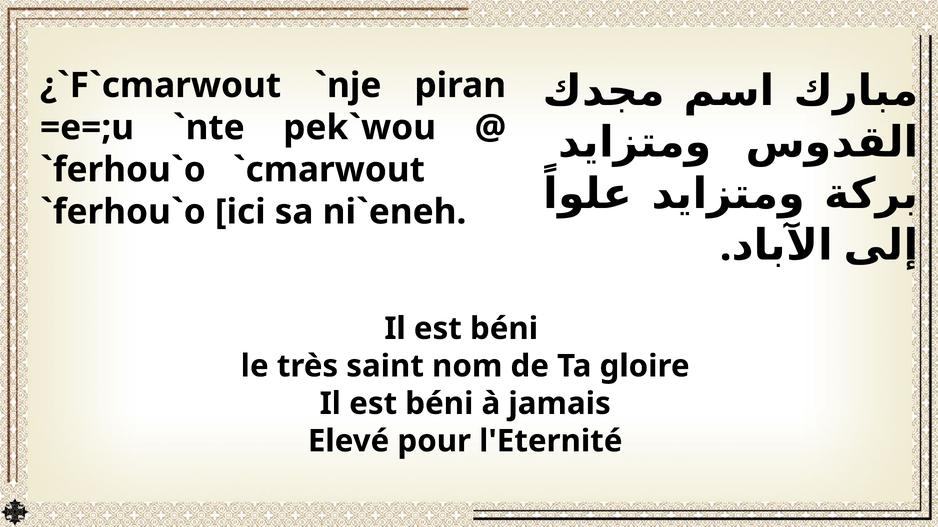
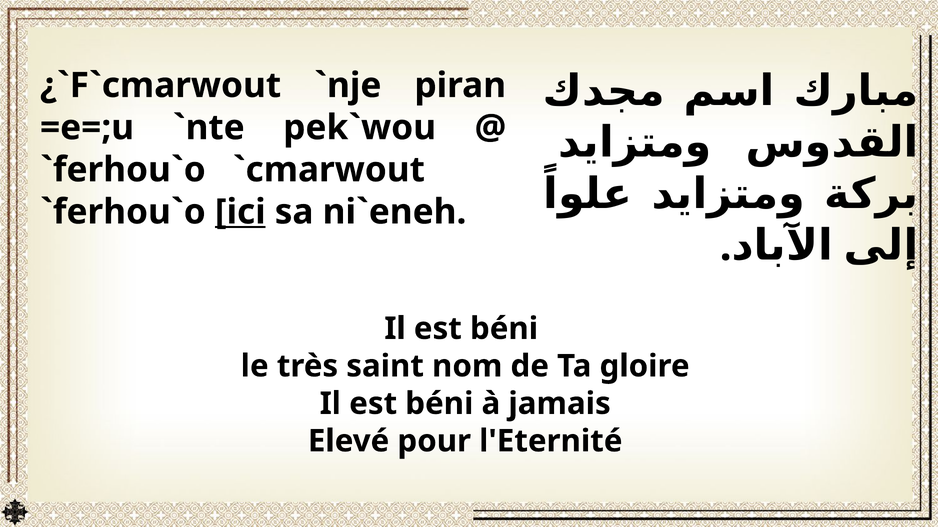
ici underline: none -> present (240, 212)
